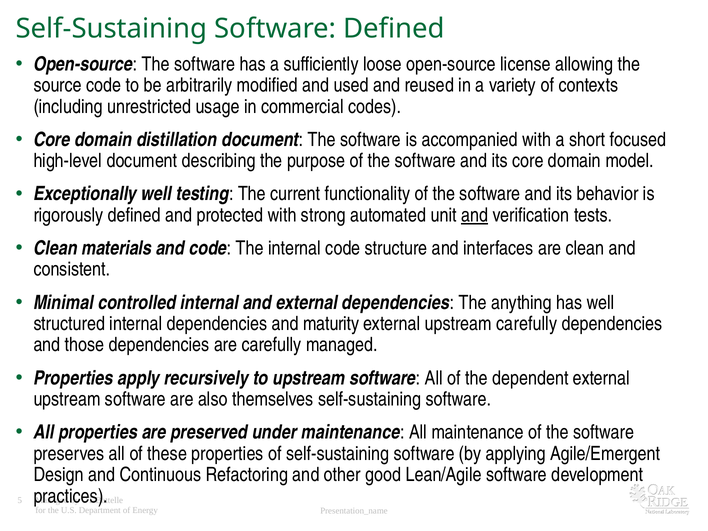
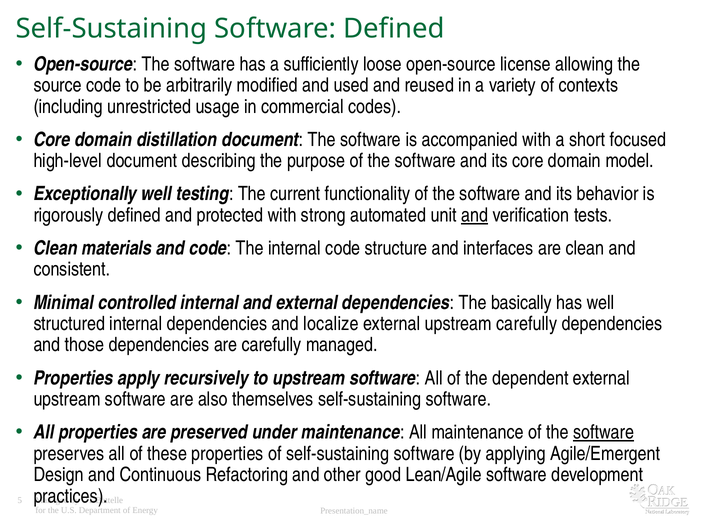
anything: anything -> basically (522, 303)
maturity: maturity -> localize (331, 324)
software underline: none -> present (604, 432)
